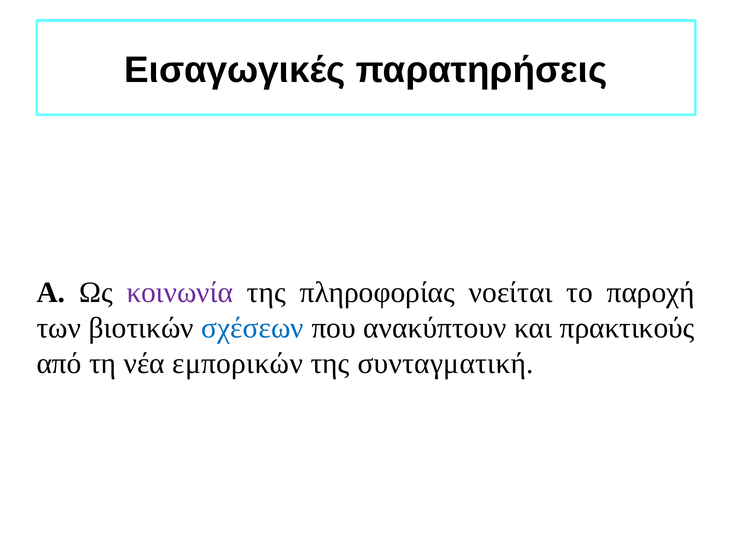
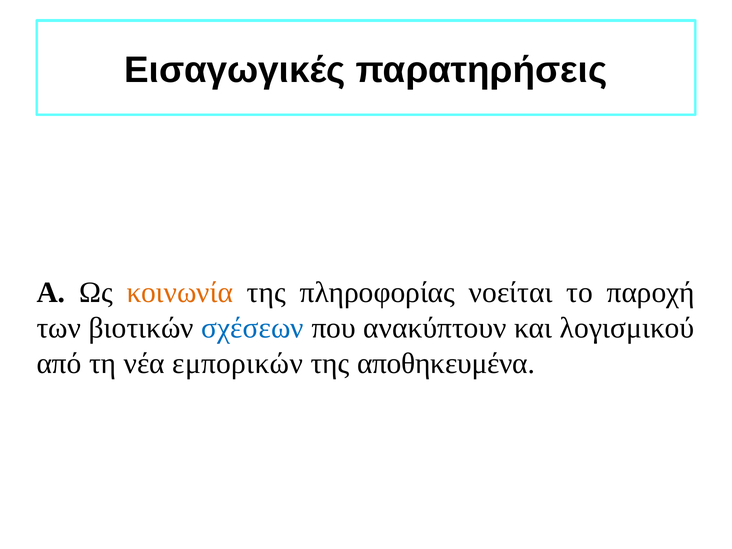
κοινωνία colour: purple -> orange (180, 292)
πρακτικούς: πρακτικούς -> λογισμικού (627, 328)
συνταγματική: συνταγματική -> αποθηκευμένα (446, 363)
